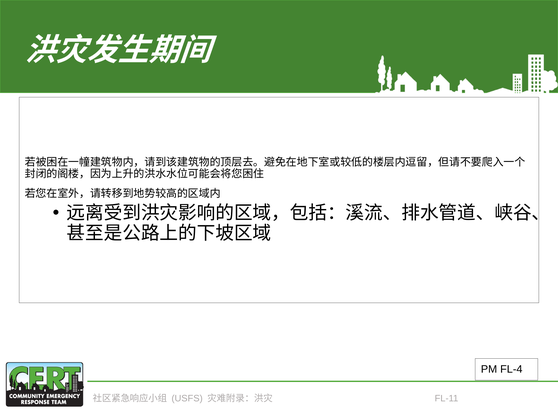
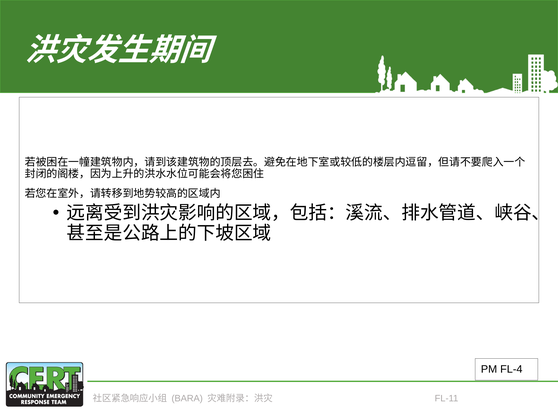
USFS: USFS -> BARA (187, 399)
